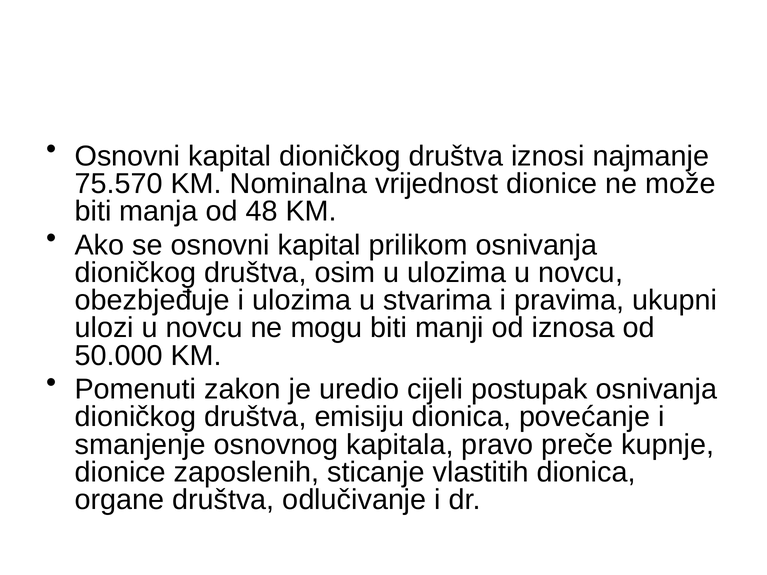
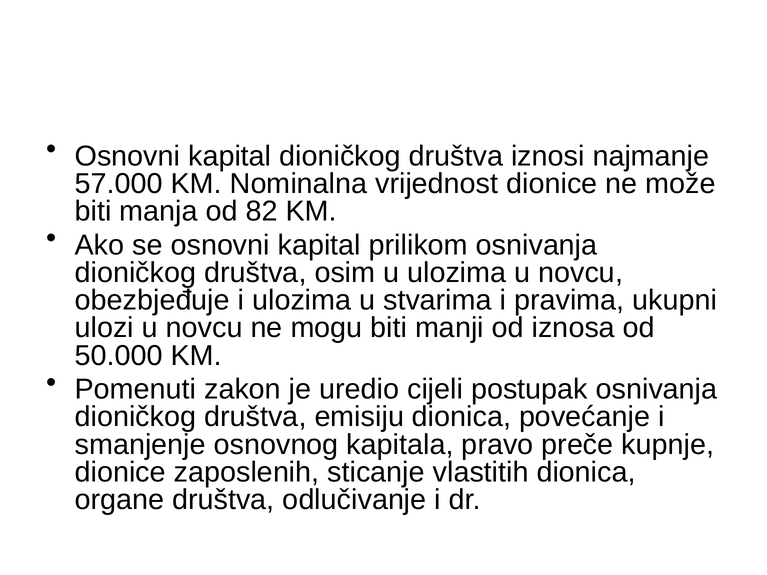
75.570: 75.570 -> 57.000 (119, 184)
48: 48 -> 82 (262, 211)
